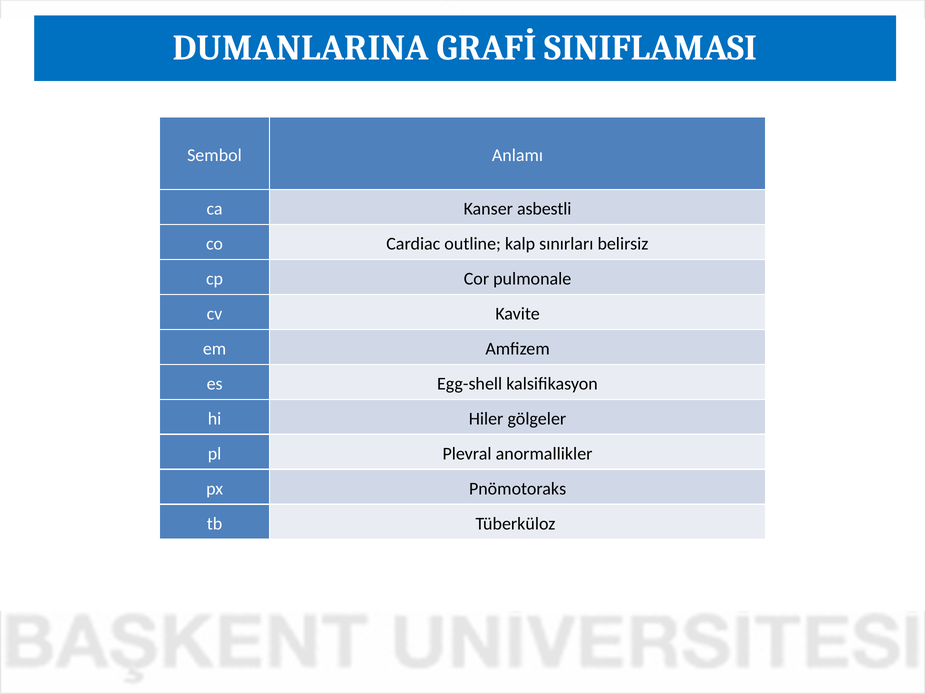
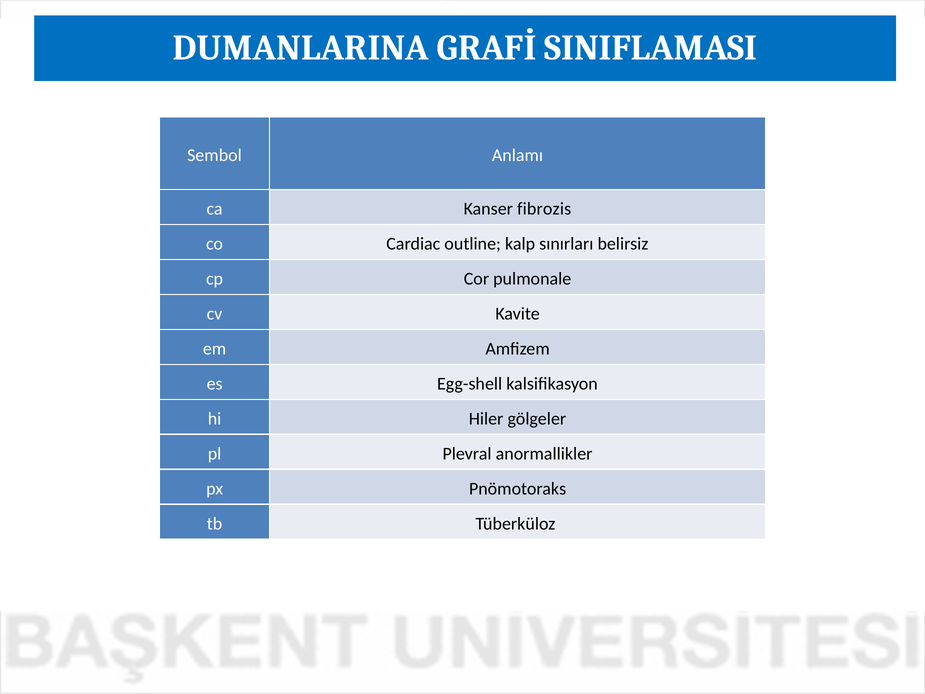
asbestli: asbestli -> fibrozis (544, 209)
